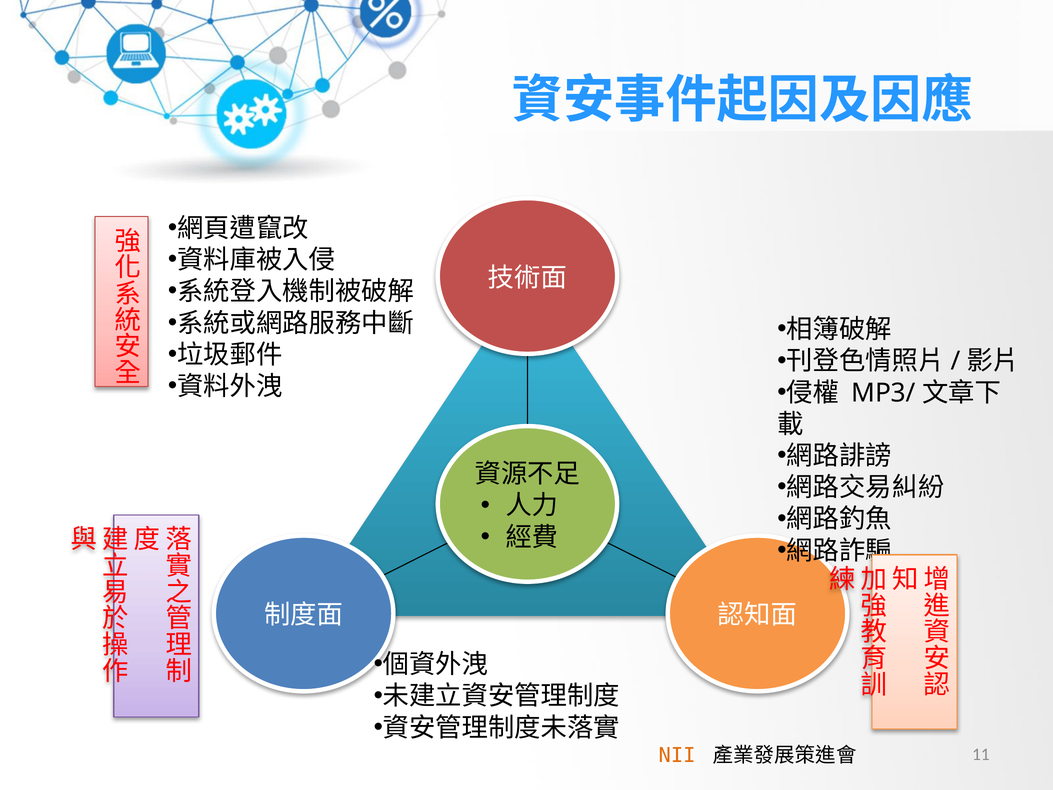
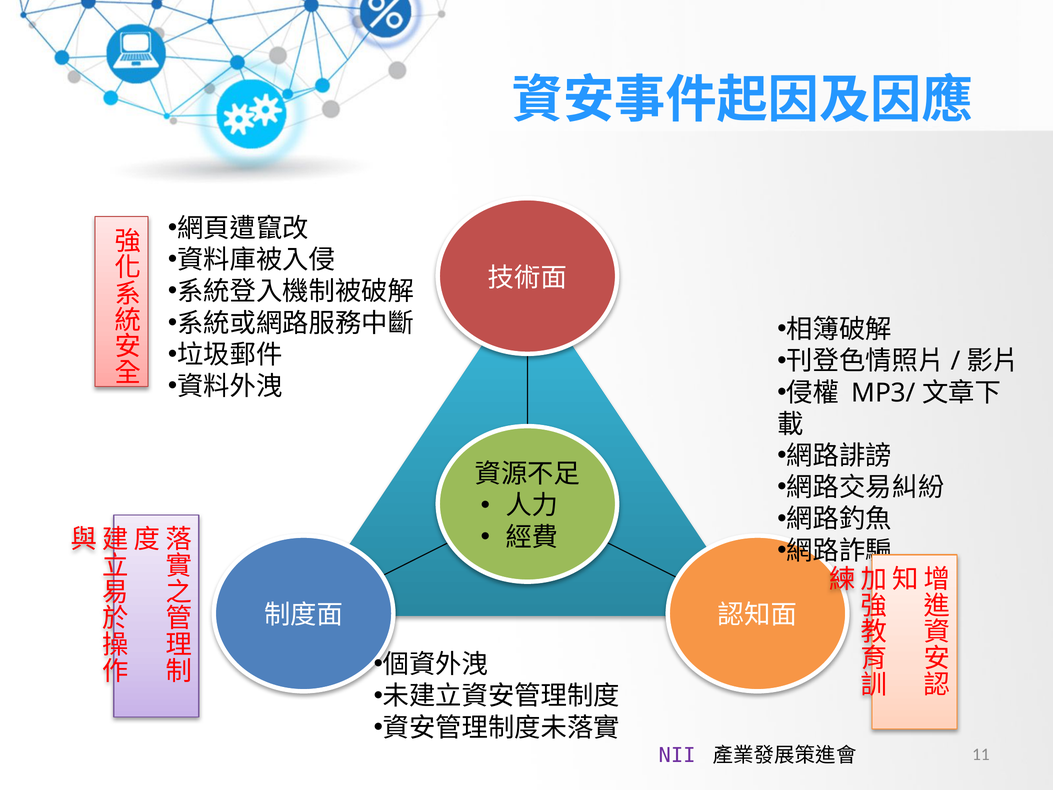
NII colour: orange -> purple (677, 755)
